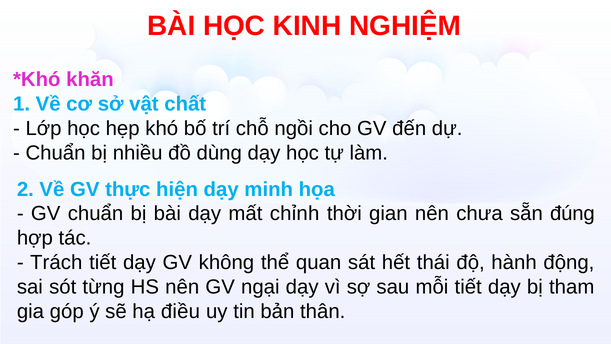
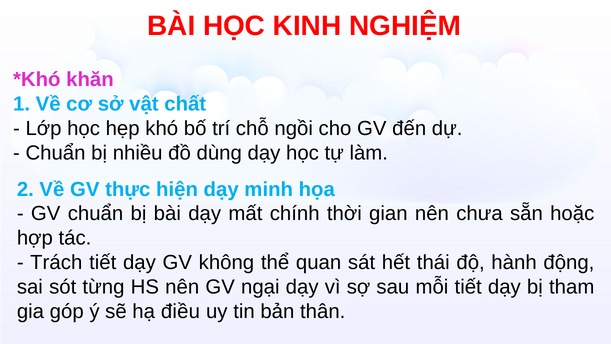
chỉnh: chỉnh -> chính (295, 214)
đúng: đúng -> hoặc (572, 214)
